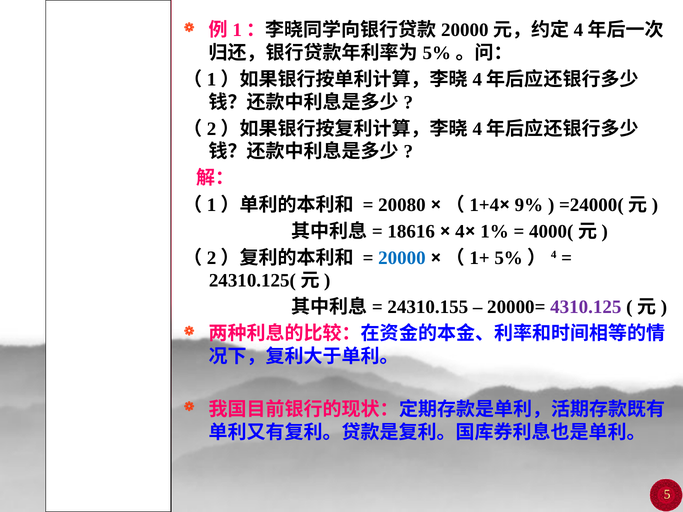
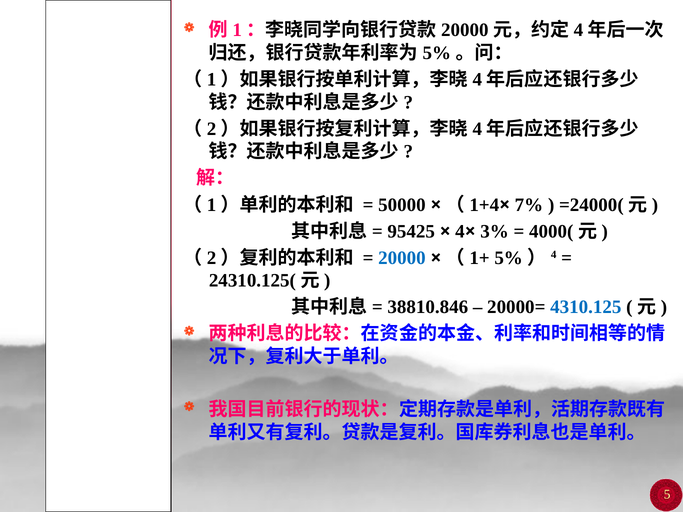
20080: 20080 -> 50000 (402, 205)
9%: 9% -> 7% (529, 205)
18616: 18616 -> 95425 (411, 231)
1%: 1% -> 3% (495, 231)
24310.155: 24310.155 -> 38810.846 (428, 307)
4310.125 colour: purple -> blue (586, 307)
